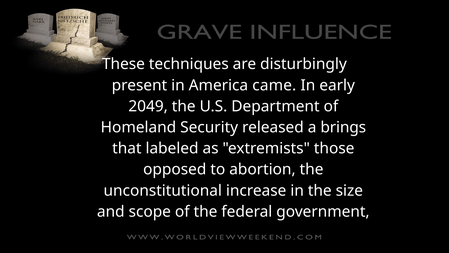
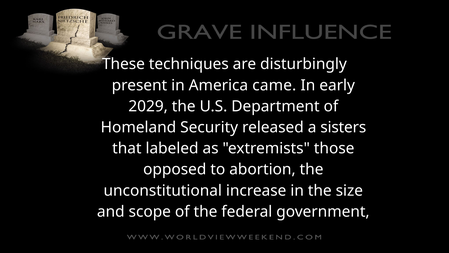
2049: 2049 -> 2029 (148, 106)
brings: brings -> sisters (343, 127)
